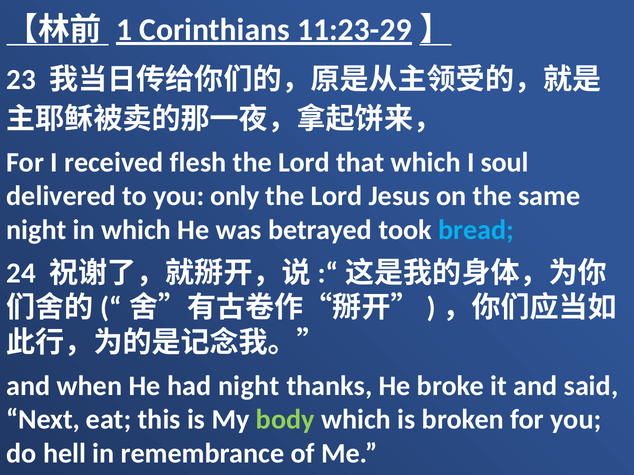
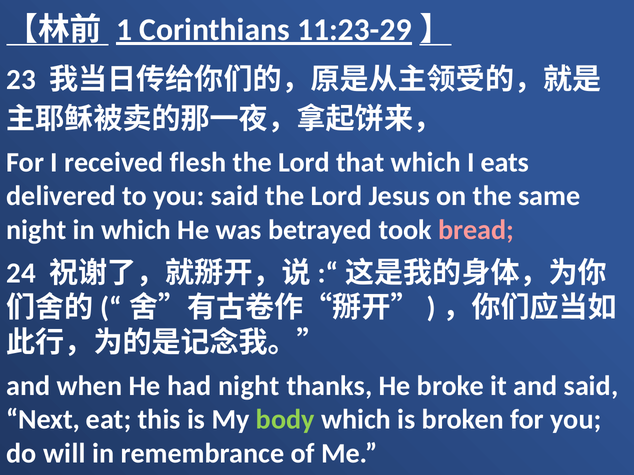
soul: soul -> eats (505, 163)
you only: only -> said (235, 196)
bread colour: light blue -> pink (476, 230)
hell: hell -> will (64, 454)
